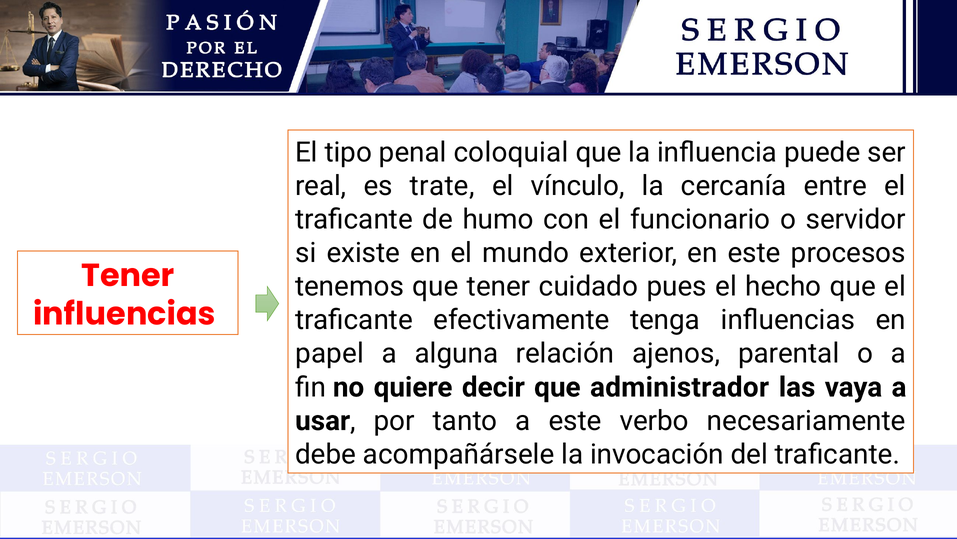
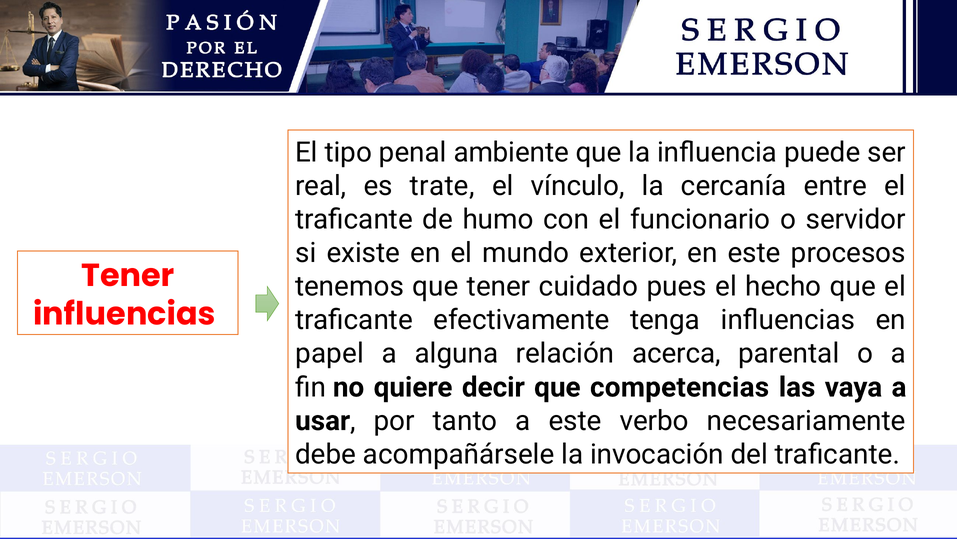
coloquial: coloquial -> ambiente (511, 152)
ajenos: ajenos -> acerca (676, 353)
administrador: administrador -> competencias (680, 387)
